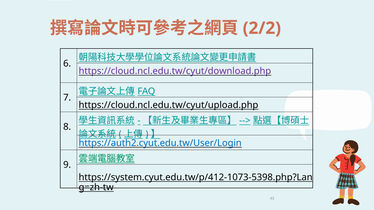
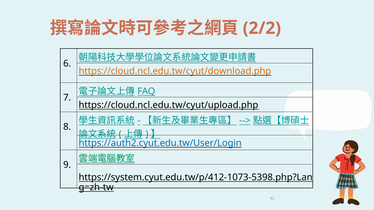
https://cloud.ncl.edu.tw/cyut/download.php colour: purple -> orange (175, 71)
